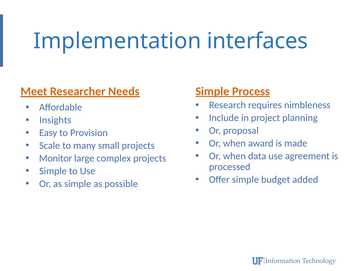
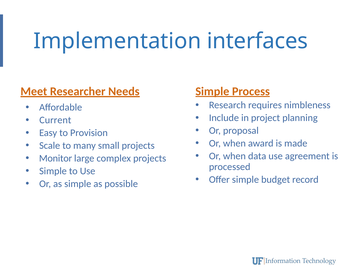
Insights: Insights -> Current (55, 120)
added: added -> record (305, 180)
